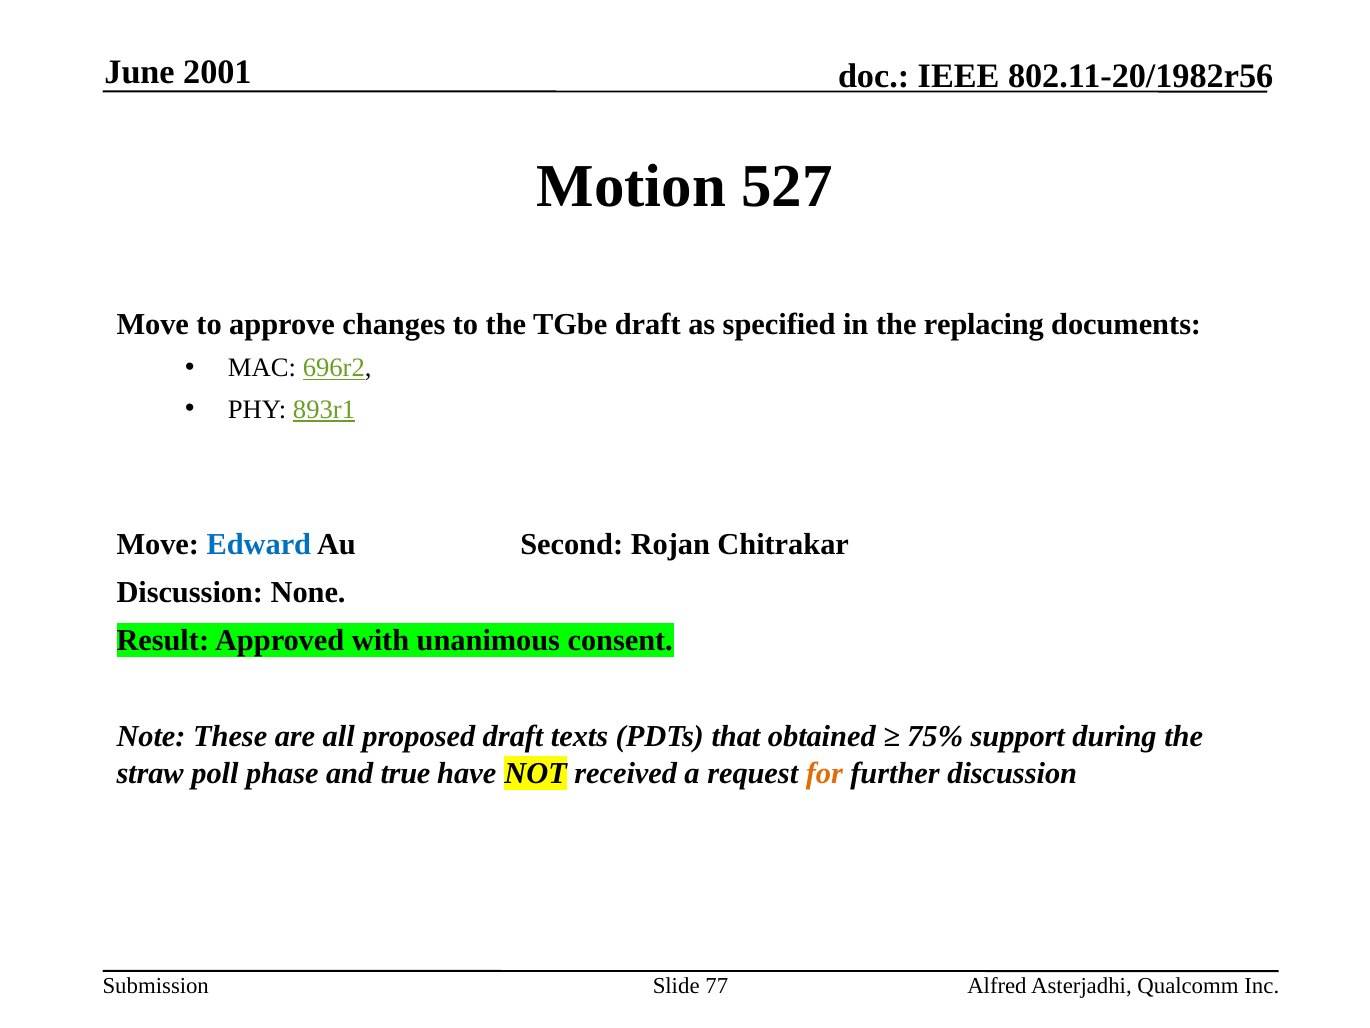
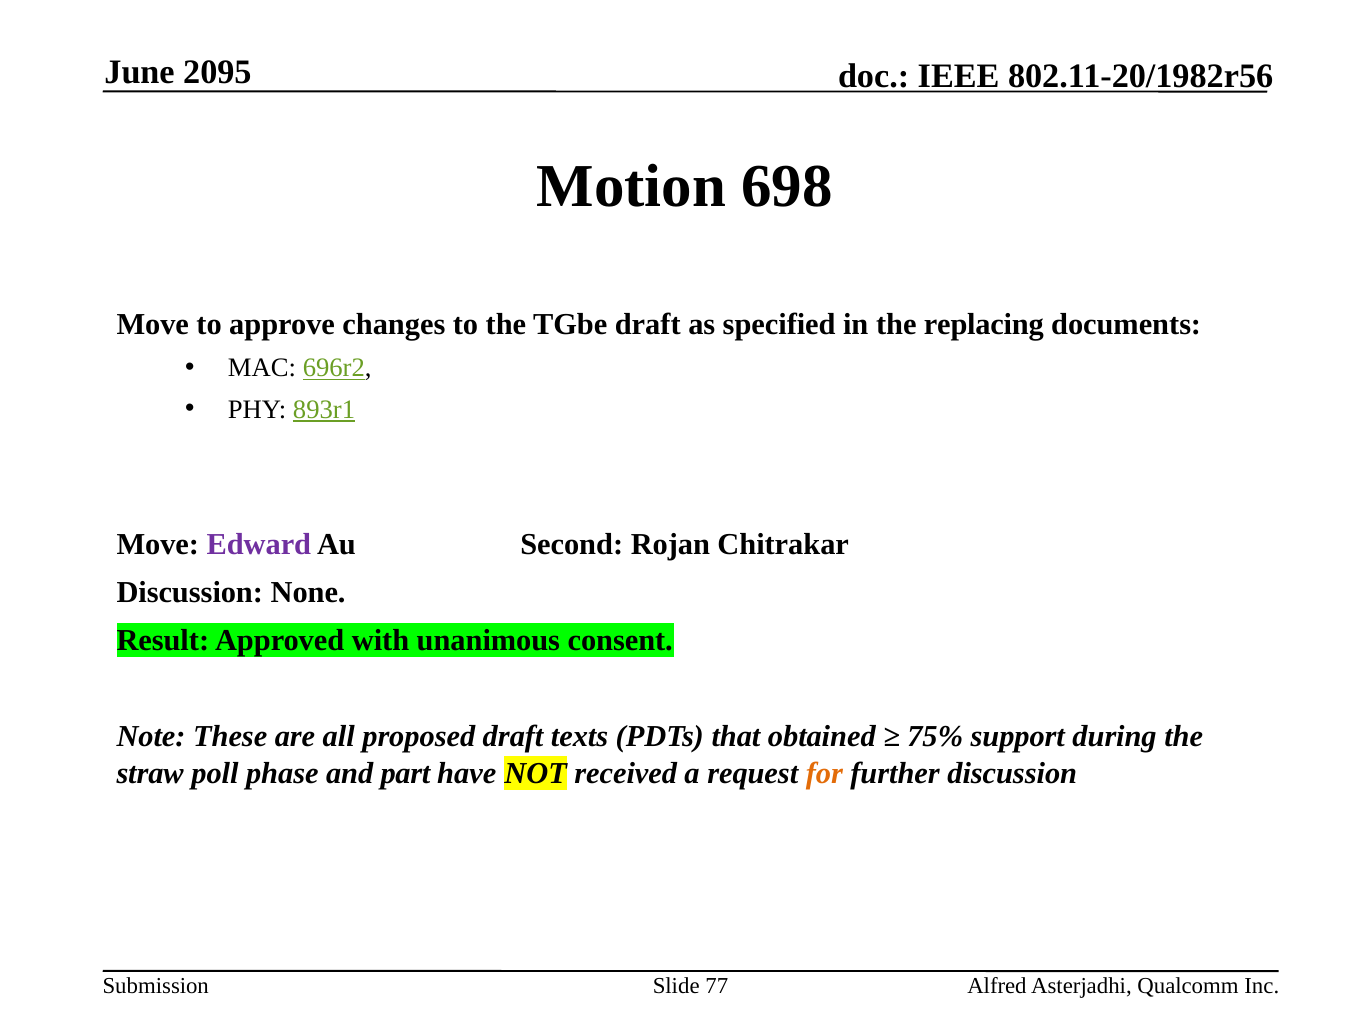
2001: 2001 -> 2095 (217, 73)
527: 527 -> 698 (787, 187)
Edward colour: blue -> purple (259, 544)
true: true -> part (405, 773)
